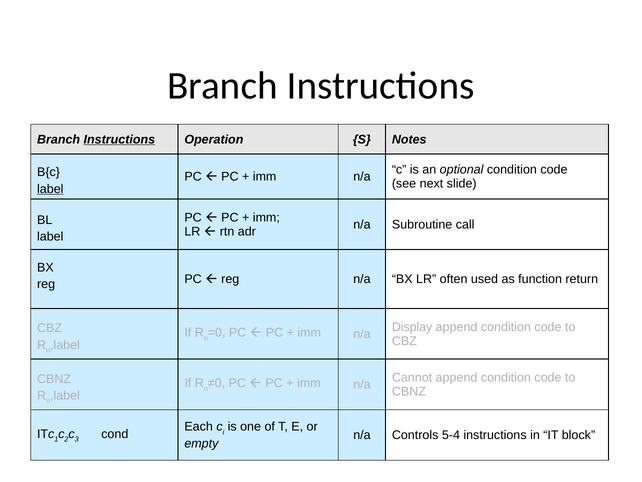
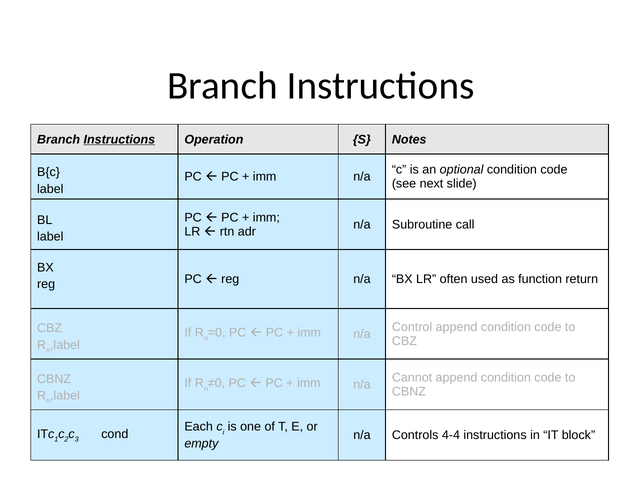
label underline: present -> none (50, 189)
Display: Display -> Control (412, 327)
5-4: 5-4 -> 4-4 (451, 435)
